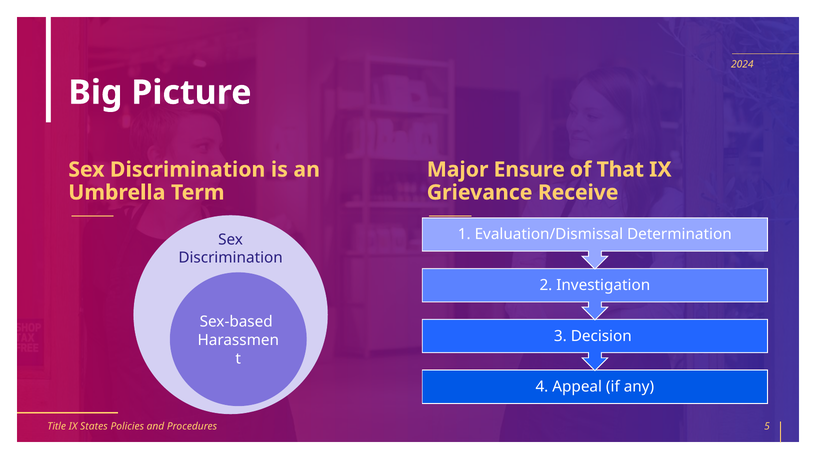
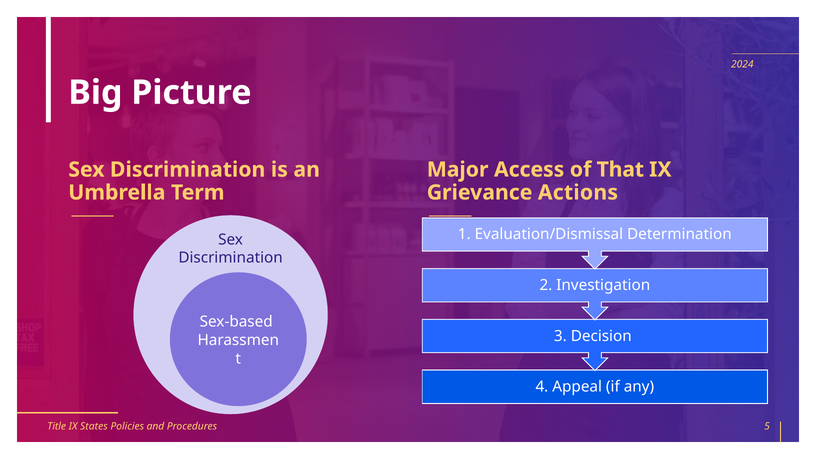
Ensure: Ensure -> Access (529, 170)
Receive: Receive -> Actions (578, 193)
